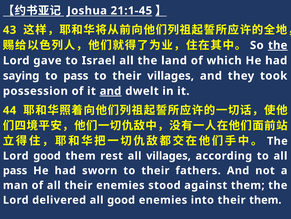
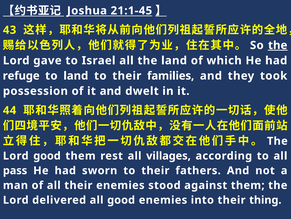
saying: saying -> refuge (21, 76)
to pass: pass -> land (76, 76)
their villages: villages -> families (171, 76)
and underline: present -> none (110, 91)
their them: them -> thing (265, 199)
